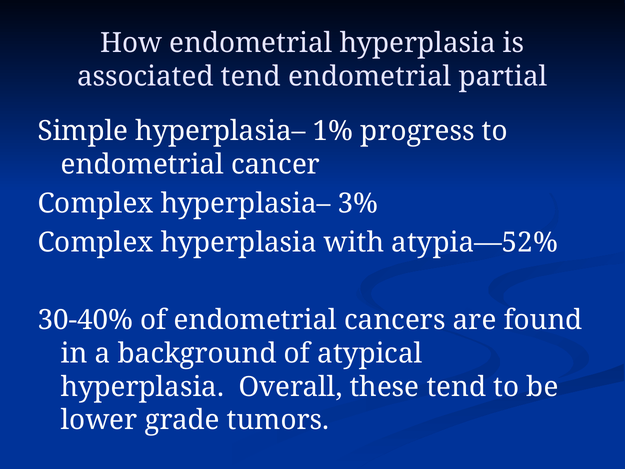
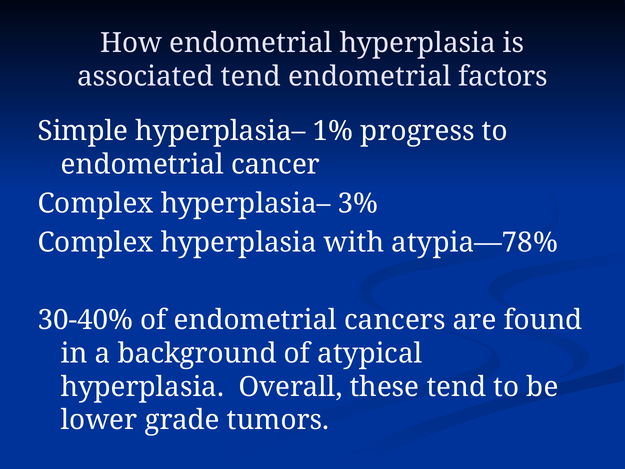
partial: partial -> factors (503, 76)
atypia—52%: atypia—52% -> atypia—78% (475, 242)
